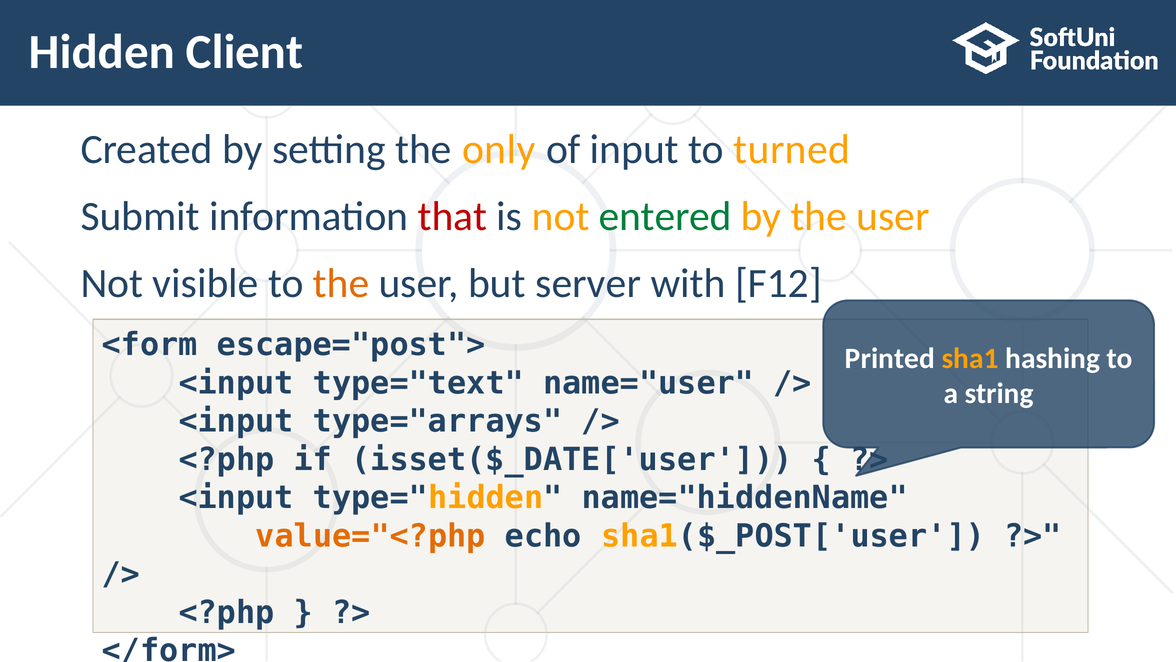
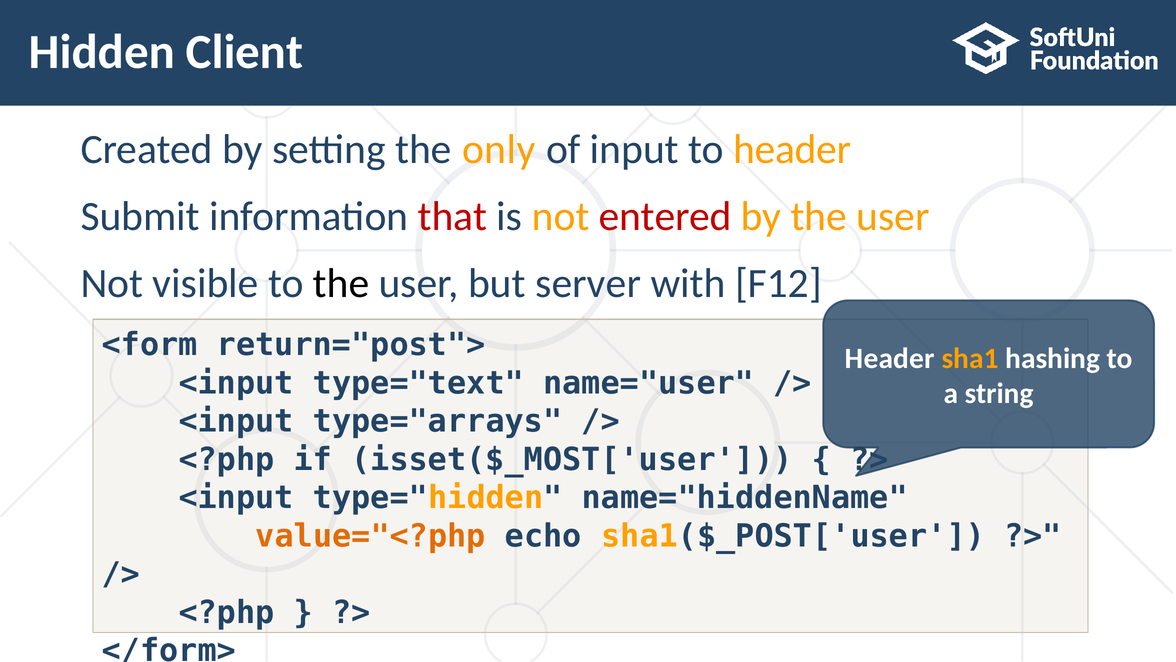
to turned: turned -> header (792, 149)
entered colour: green -> red (665, 216)
the colour: orange -> black (341, 284)
escape="post">: escape="post"> -> return="post"> (351, 345)
Printed: Printed -> Header (890, 358)
isset($_DATE['user: isset($_DATE['user -> isset($_MOST['user (572, 459)
